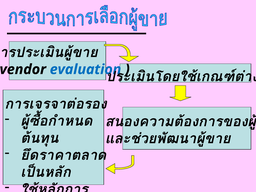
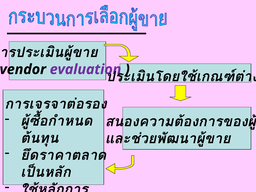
evaluation colour: blue -> purple (86, 69)
